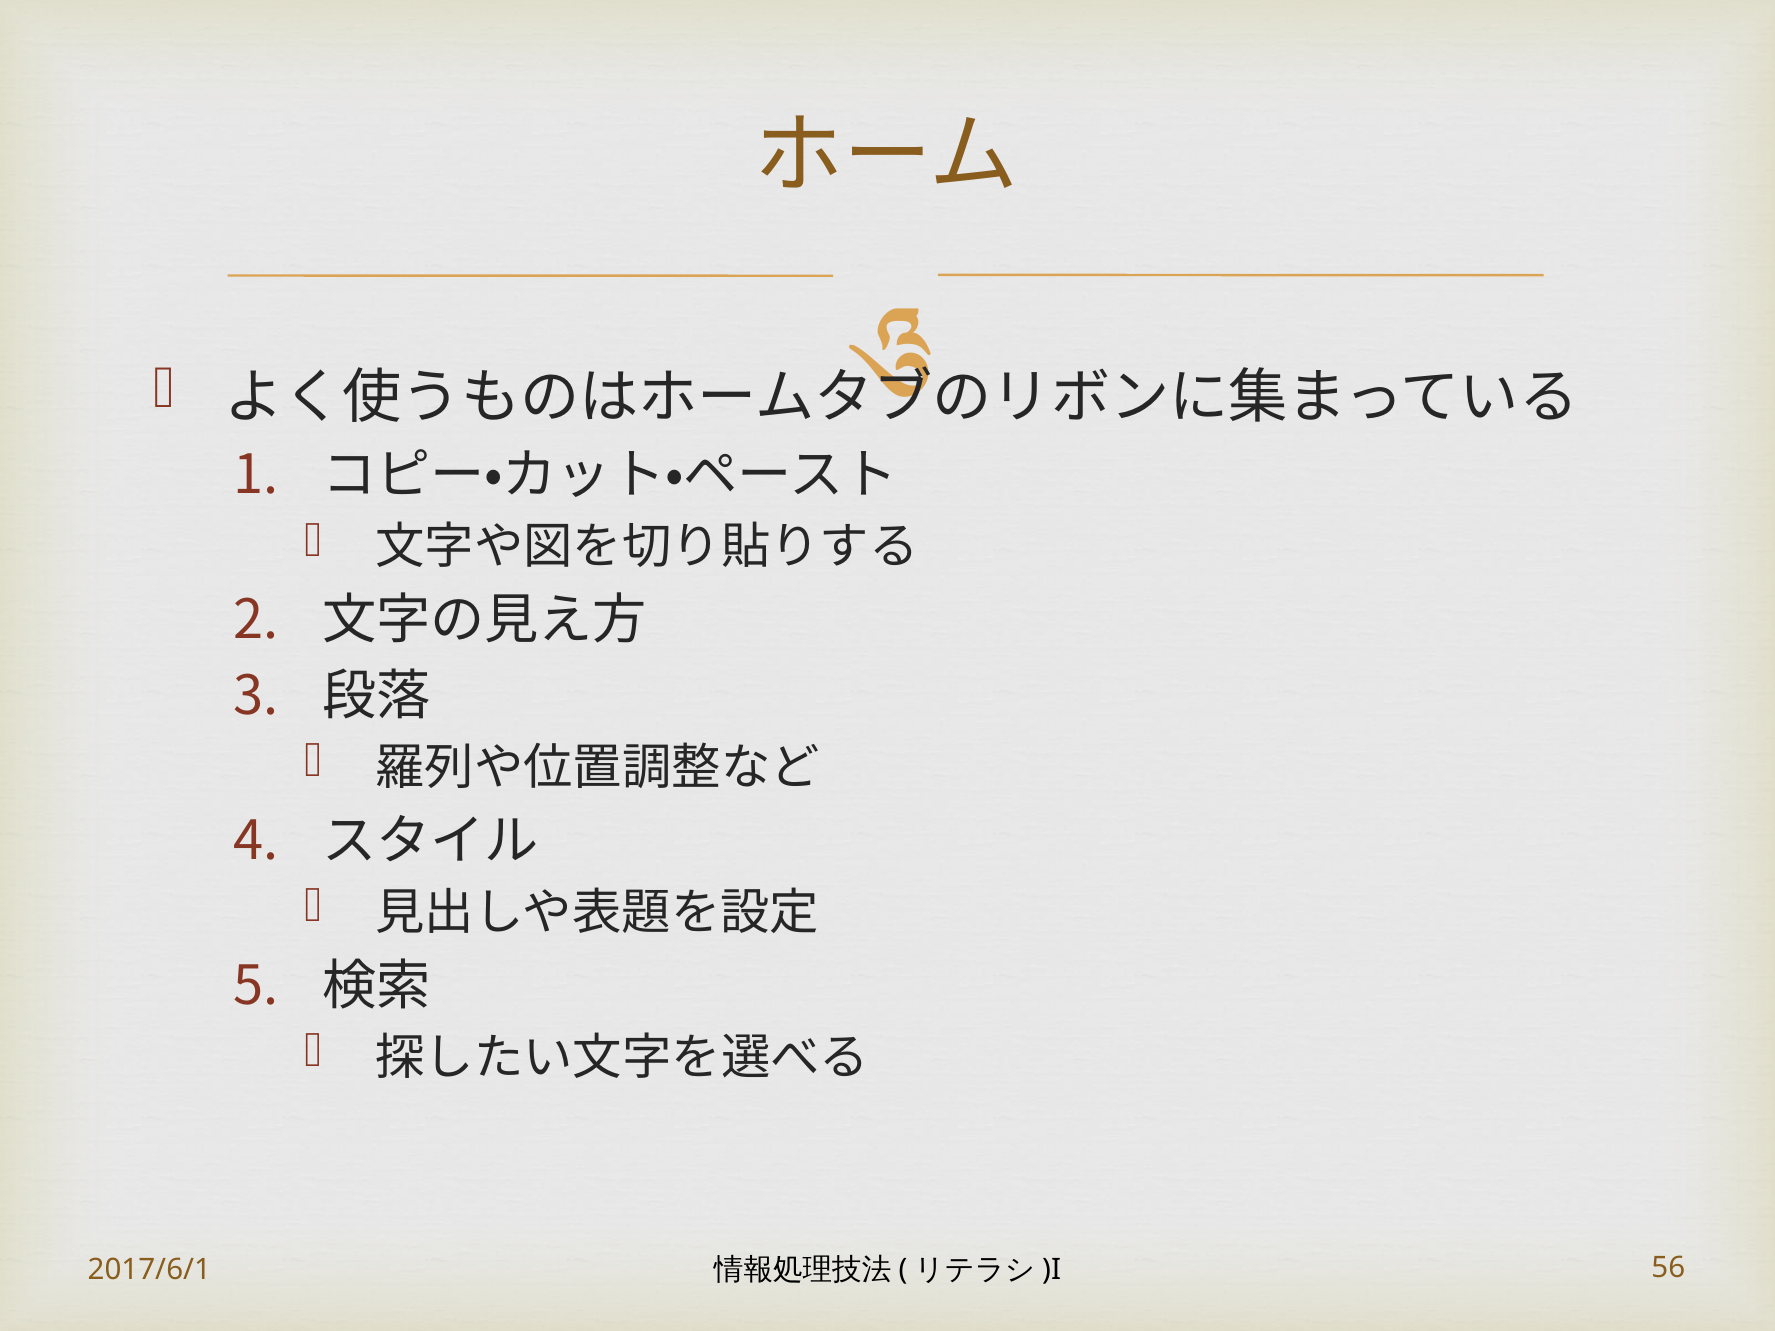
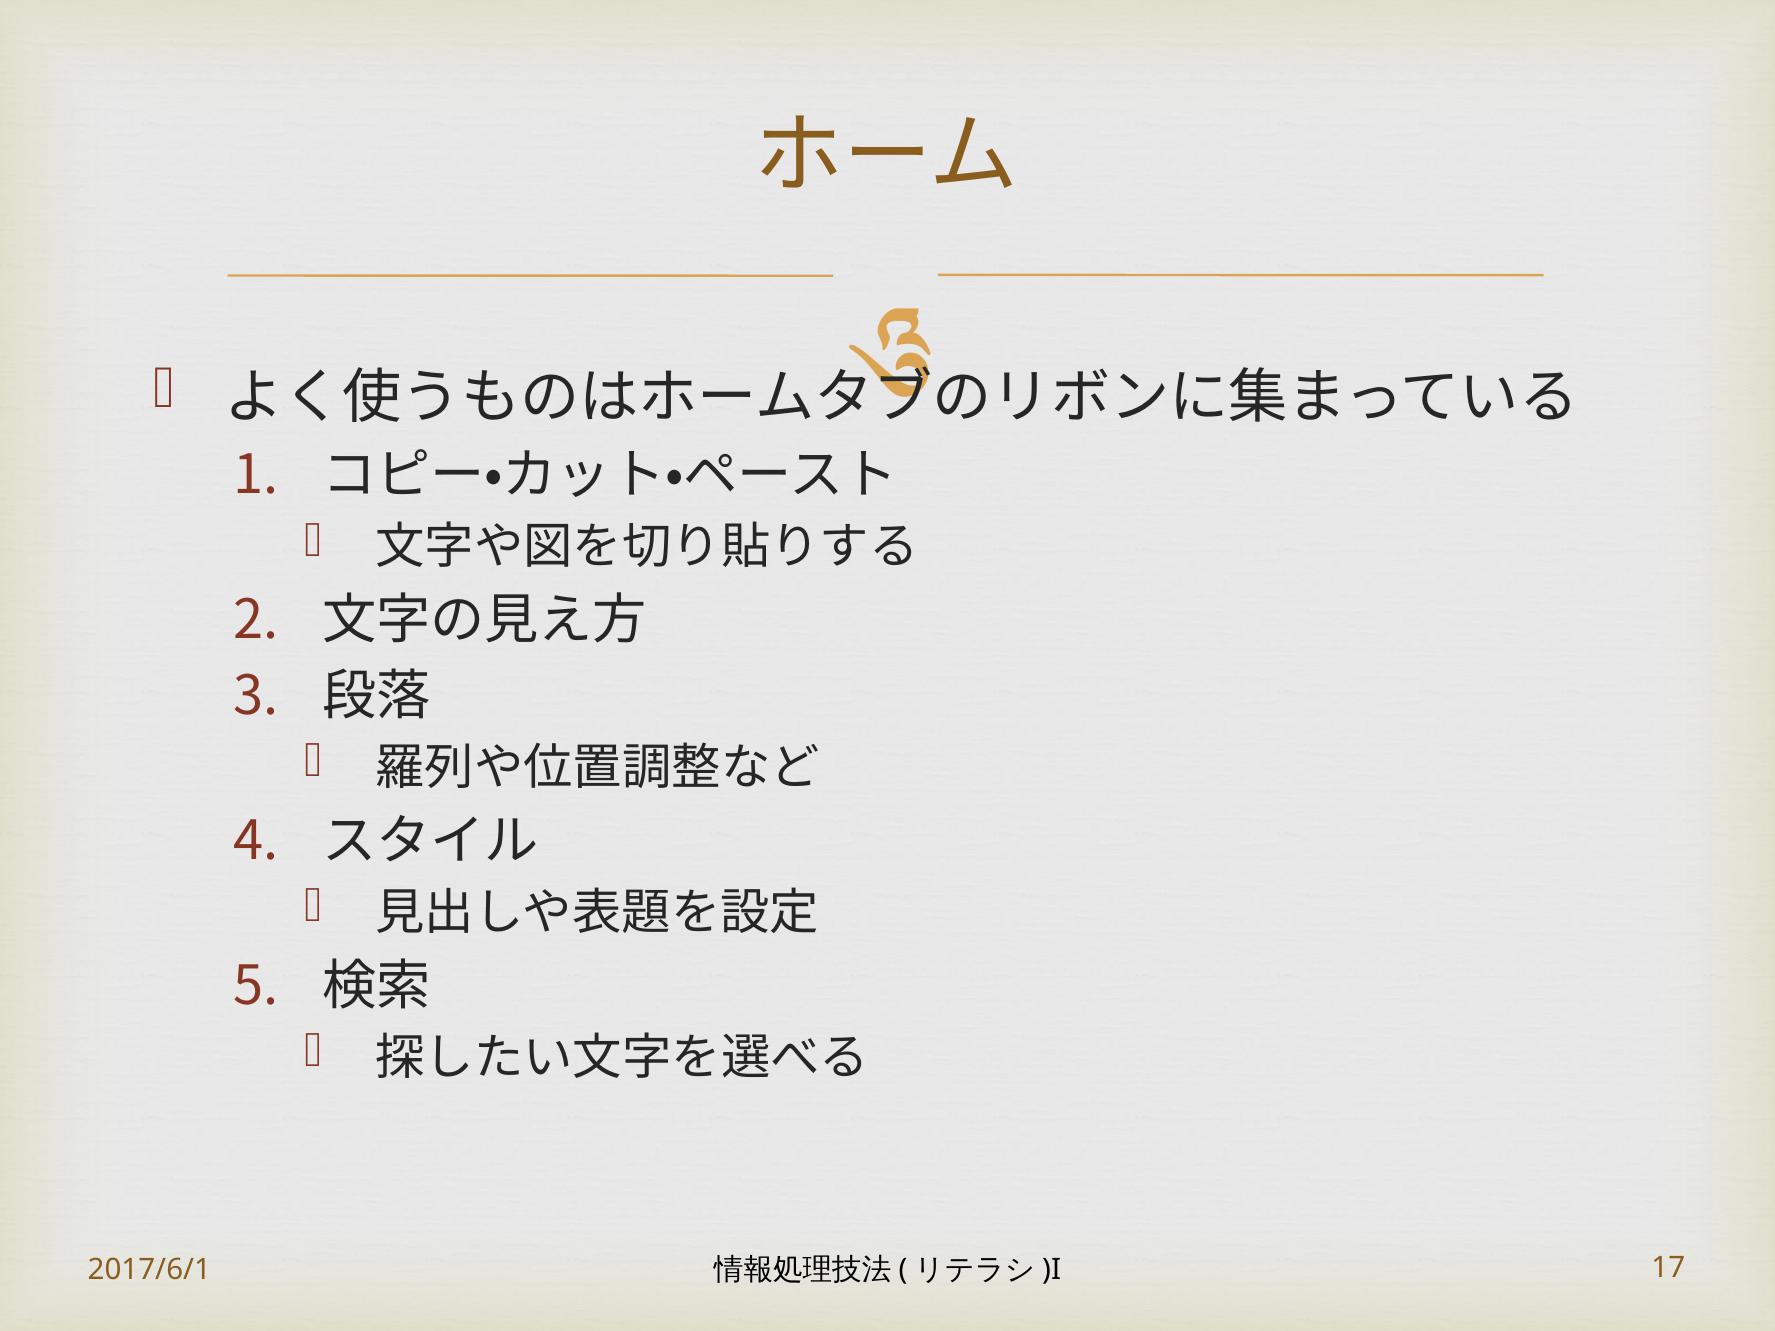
56: 56 -> 17 (1668, 1268)
